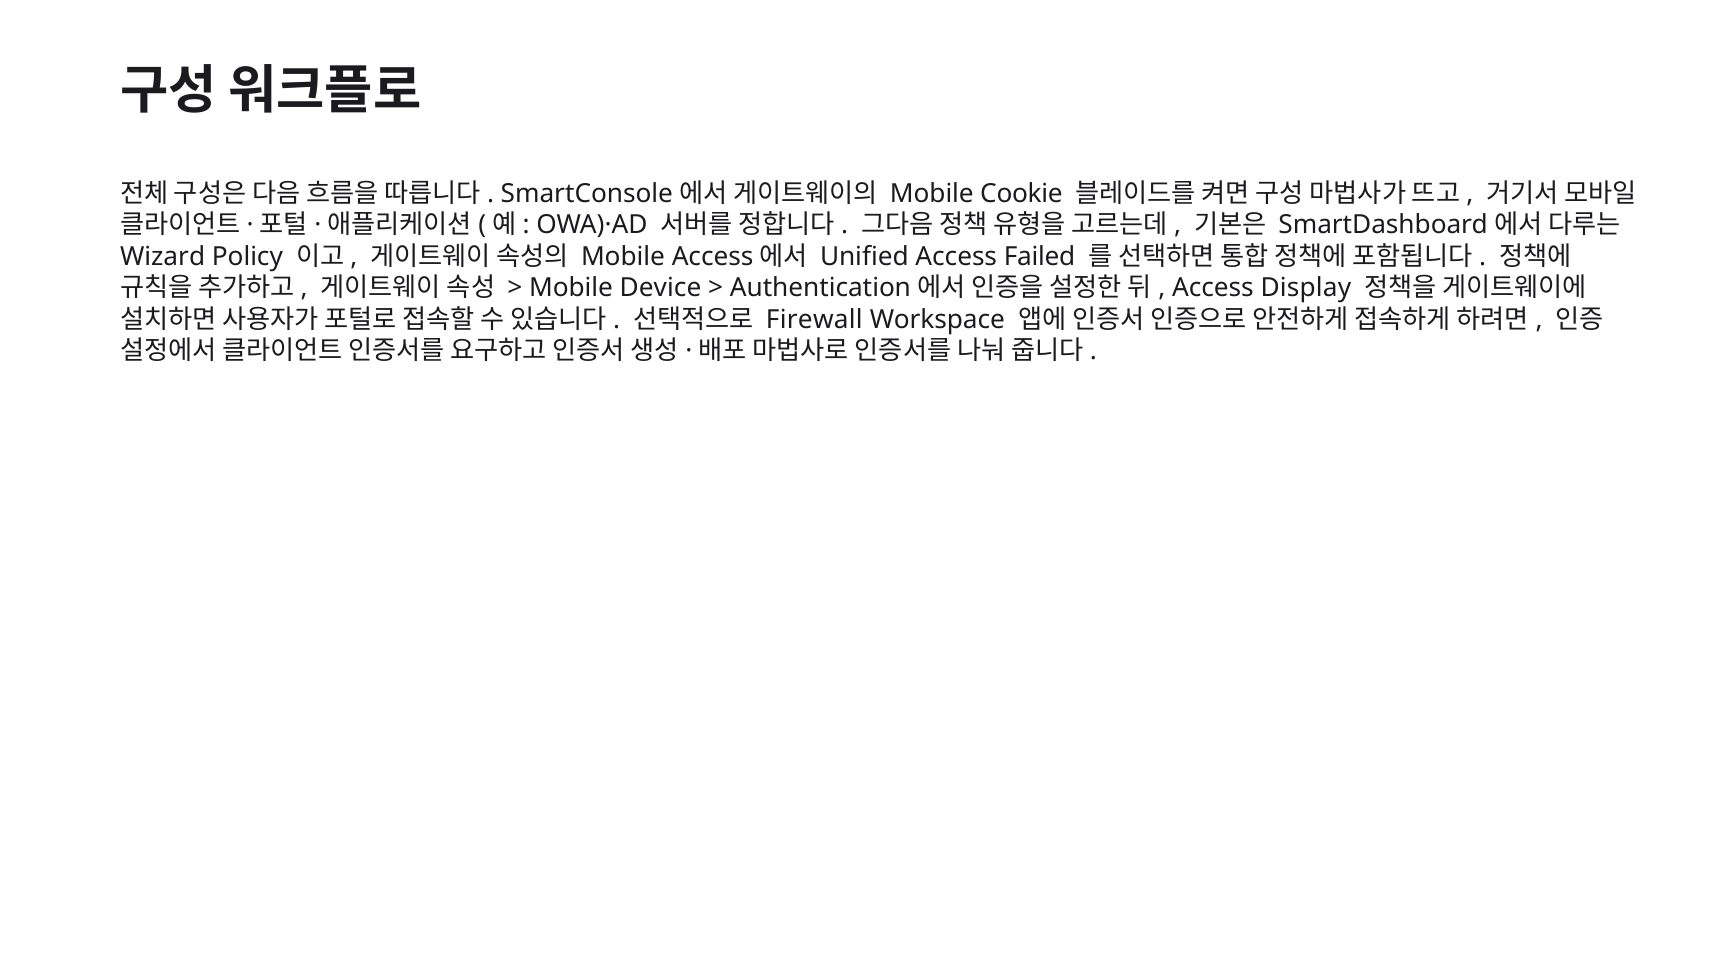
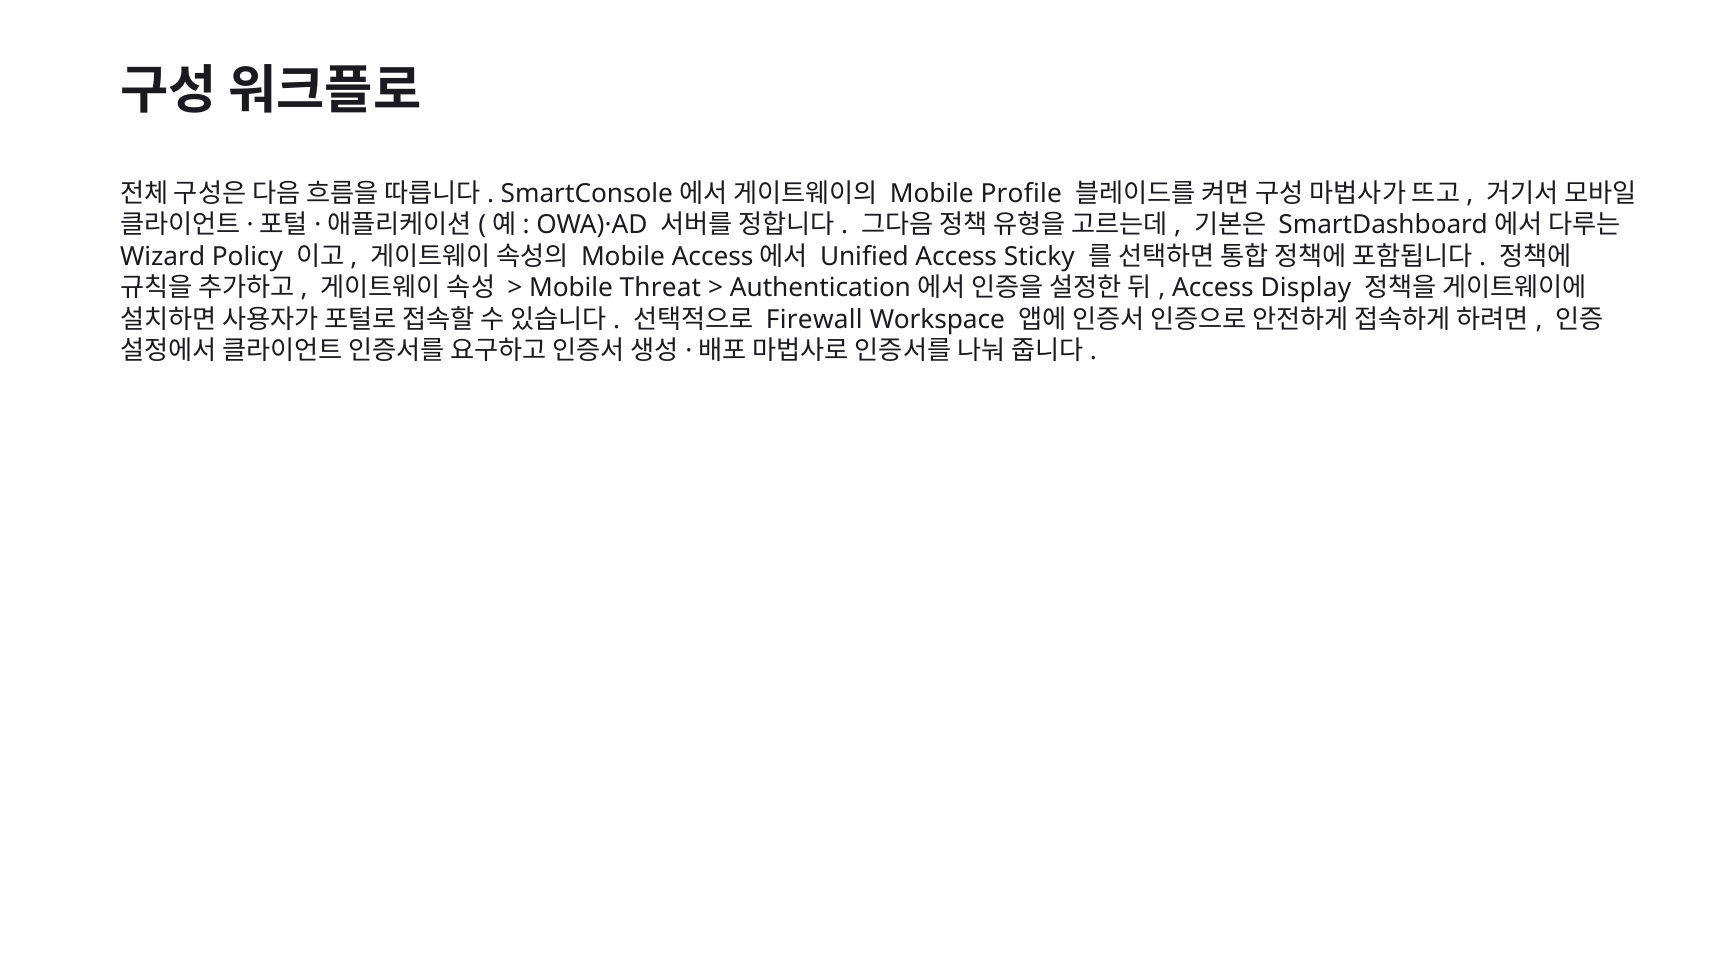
Cookie: Cookie -> Profile (1021, 193)
Failed: Failed -> Sticky (1039, 256)
Device: Device -> Threat (660, 288)
